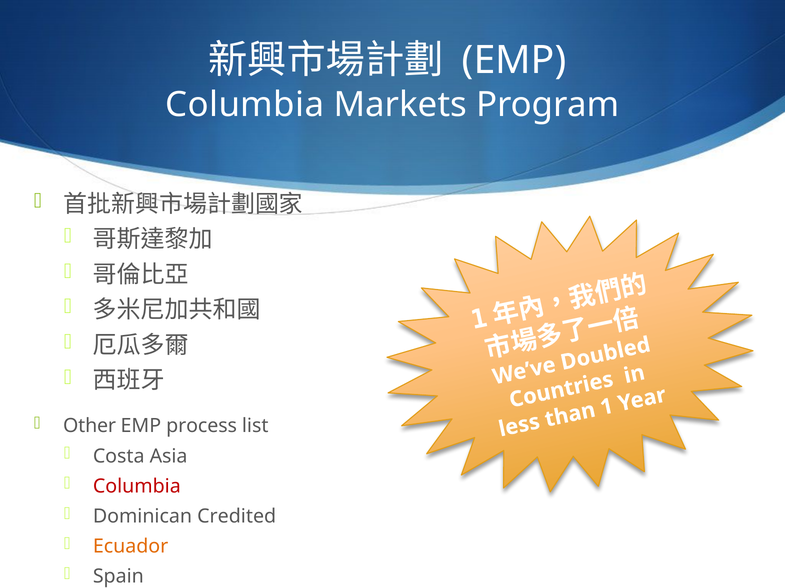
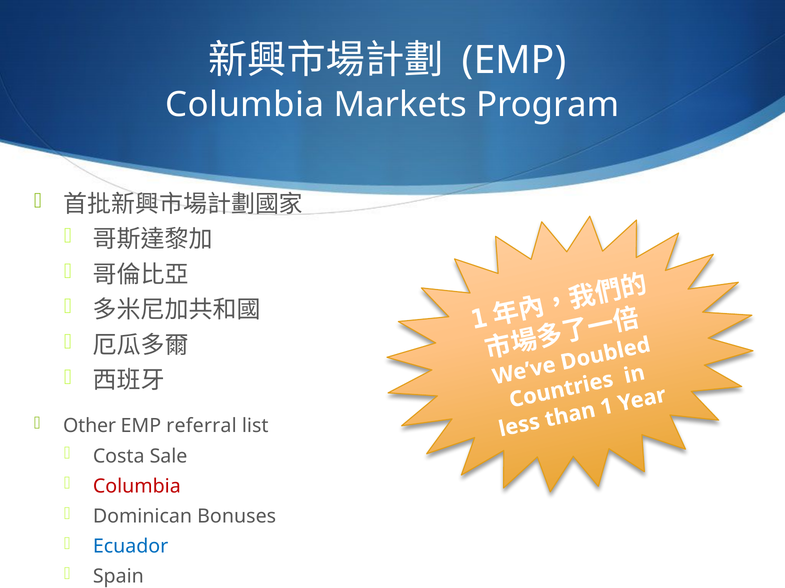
process: process -> referral (201, 427)
Asia: Asia -> Sale (169, 457)
Credited: Credited -> Bonuses (237, 517)
Ecuador colour: orange -> blue (131, 547)
